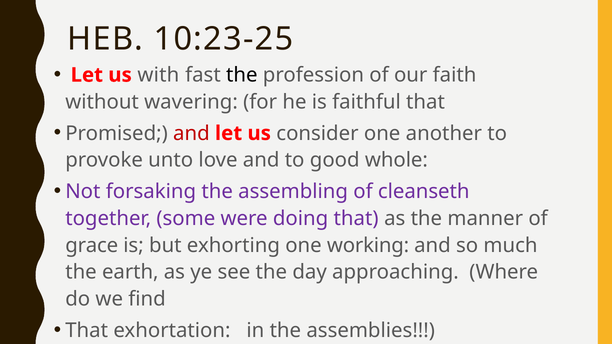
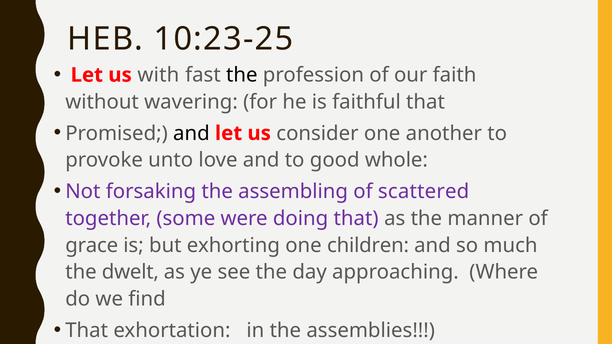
and colour: red -> black (191, 133)
cleanseth: cleanseth -> scattered (424, 192)
working: working -> children (368, 246)
earth: earth -> dwelt (130, 272)
